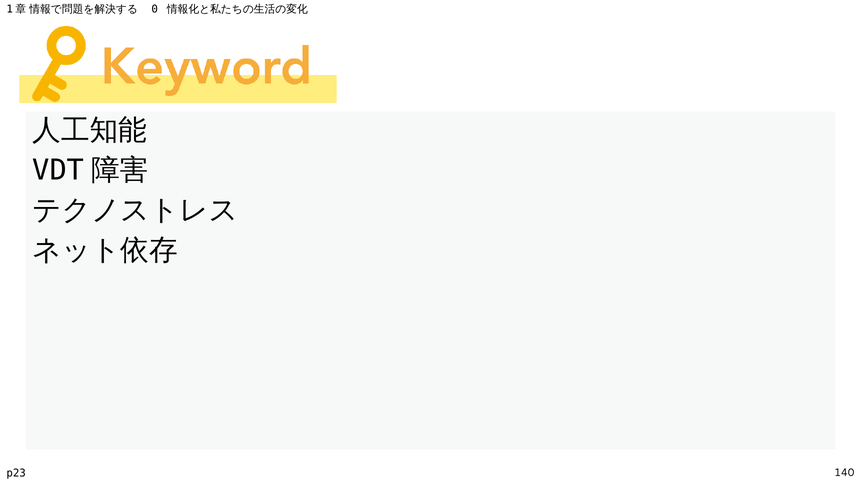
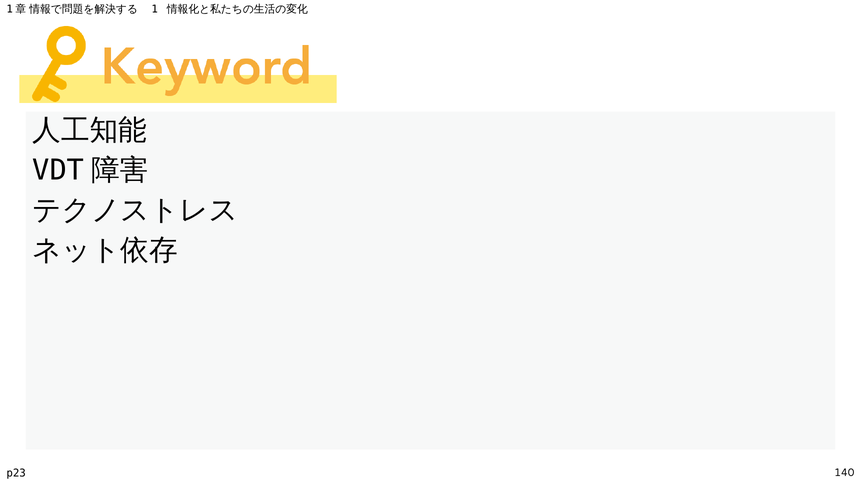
0: 0 -> 1 (155, 9)
